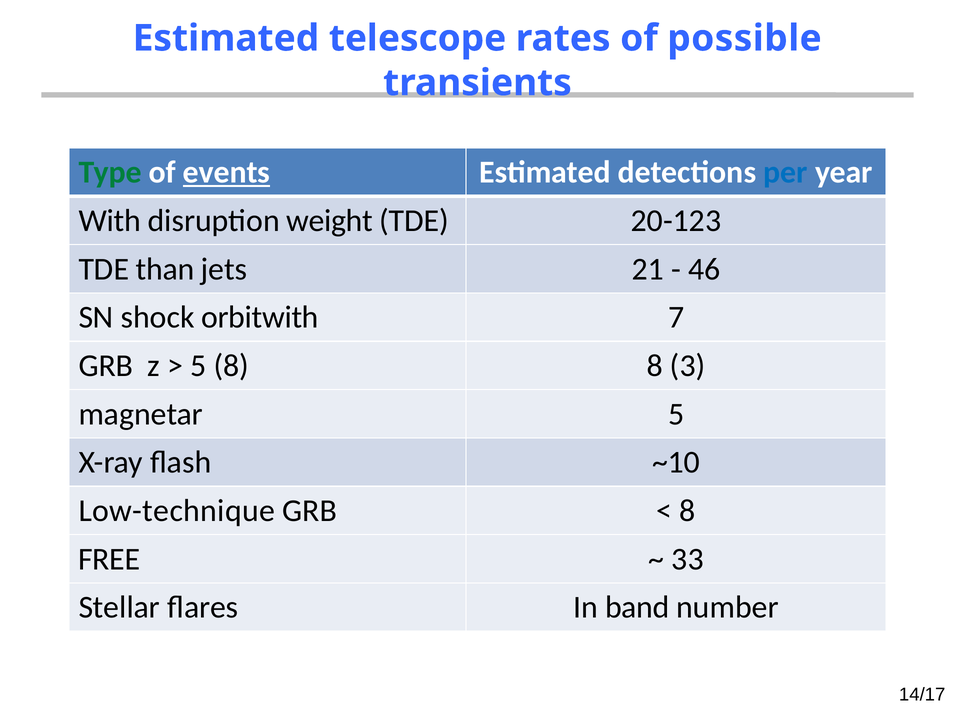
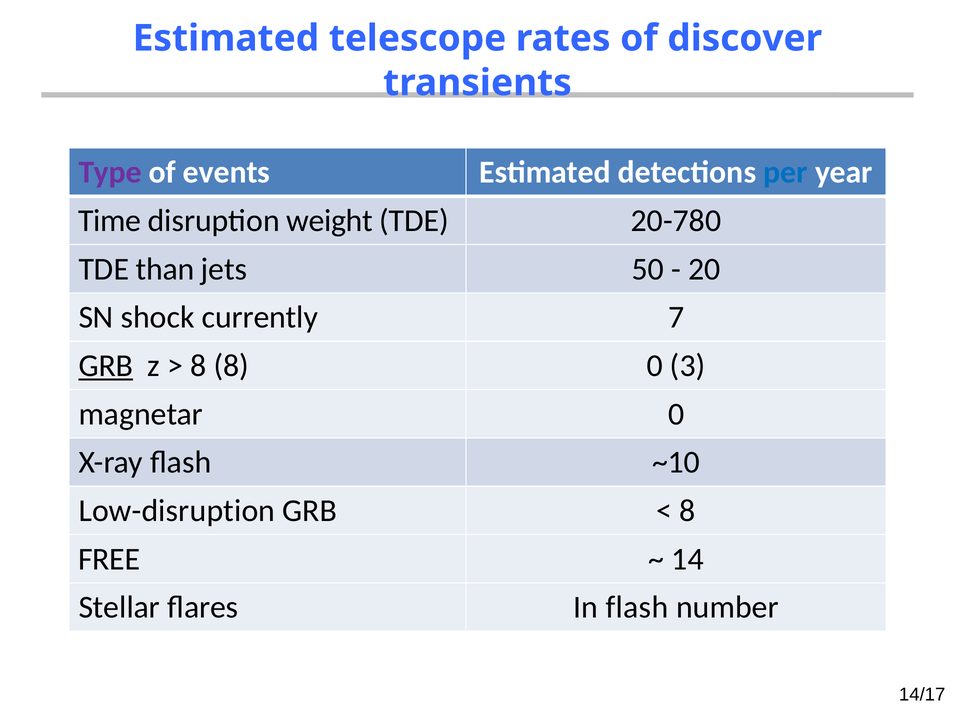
possible: possible -> discover (745, 38)
Type colour: green -> purple (110, 172)
events underline: present -> none (226, 172)
With: With -> Time (110, 221)
20-123: 20-123 -> 20-780 (676, 221)
21: 21 -> 50 (648, 269)
46: 46 -> 20 (704, 269)
orbitwith: orbitwith -> currently (260, 317)
GRB underline: none -> present (106, 366)
5: 5 -> 8 (198, 366)
8 8: 8 -> 0 (655, 366)
magnetar 5: 5 -> 0 (676, 414)
Low-technique: Low-technique -> Low-disruption (177, 511)
33: 33 -> 14 (688, 559)
In band: band -> flash (637, 608)
